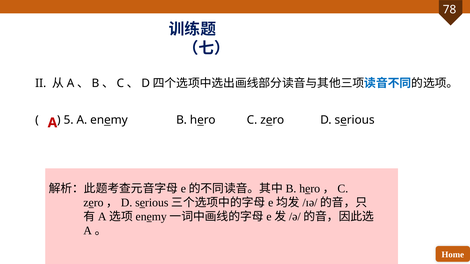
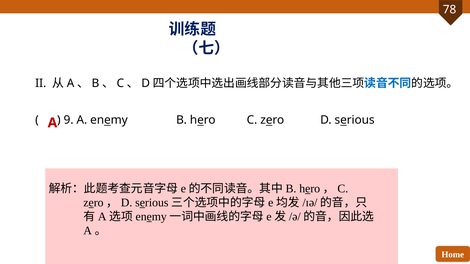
5: 5 -> 9 (69, 120)
